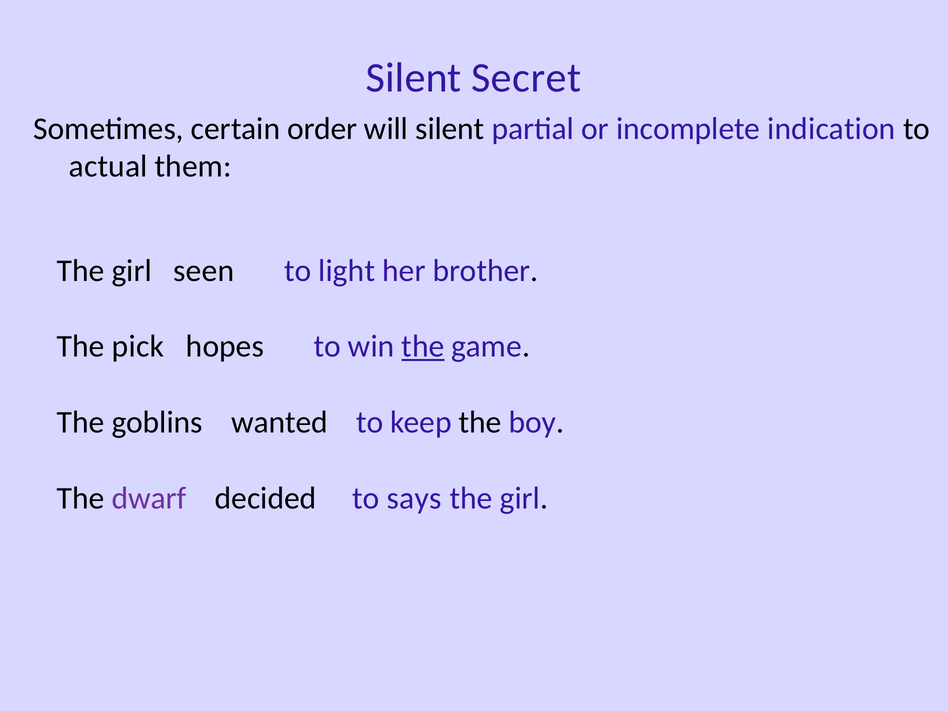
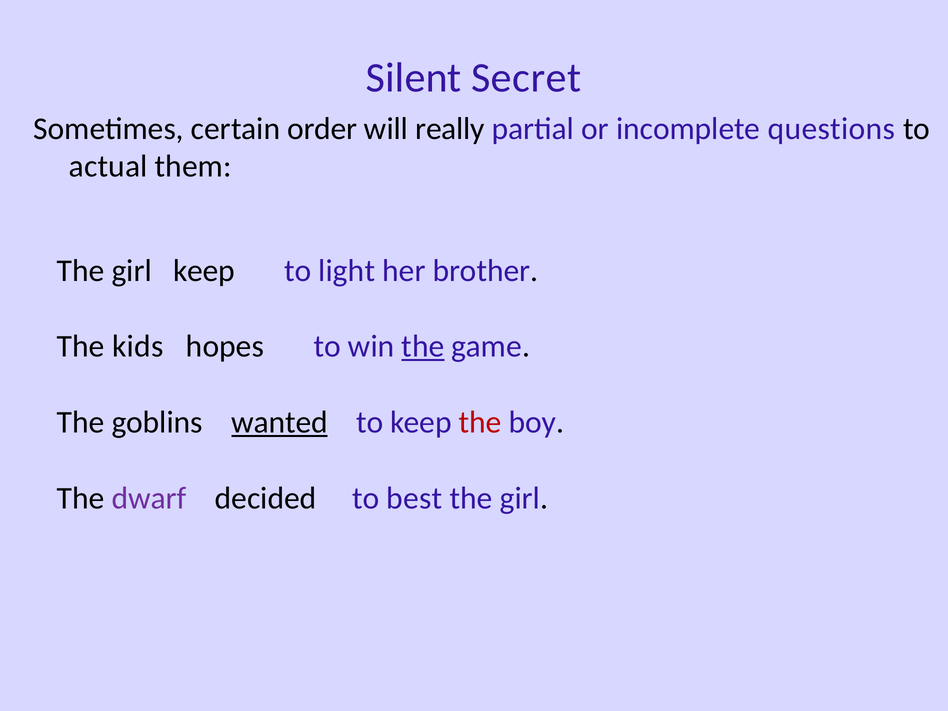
will silent: silent -> really (450, 129)
indication: indication -> questions (831, 129)
girl seen: seen -> keep (204, 271)
pick: pick -> kids (138, 347)
wanted underline: none -> present (280, 422)
the colour: black -> red (480, 422)
says: says -> best (414, 498)
